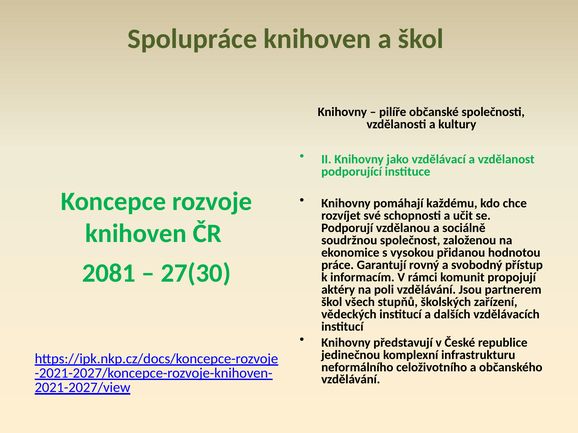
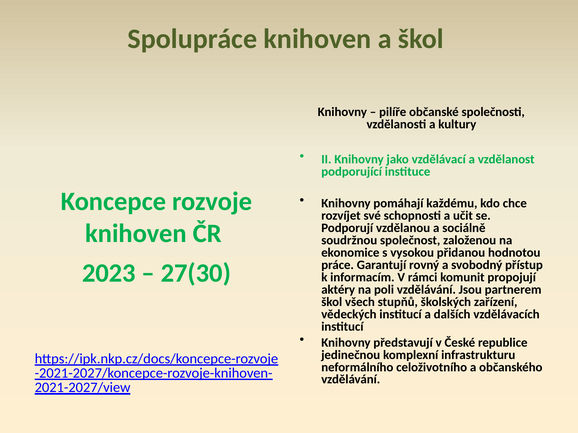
2081: 2081 -> 2023 (109, 274)
